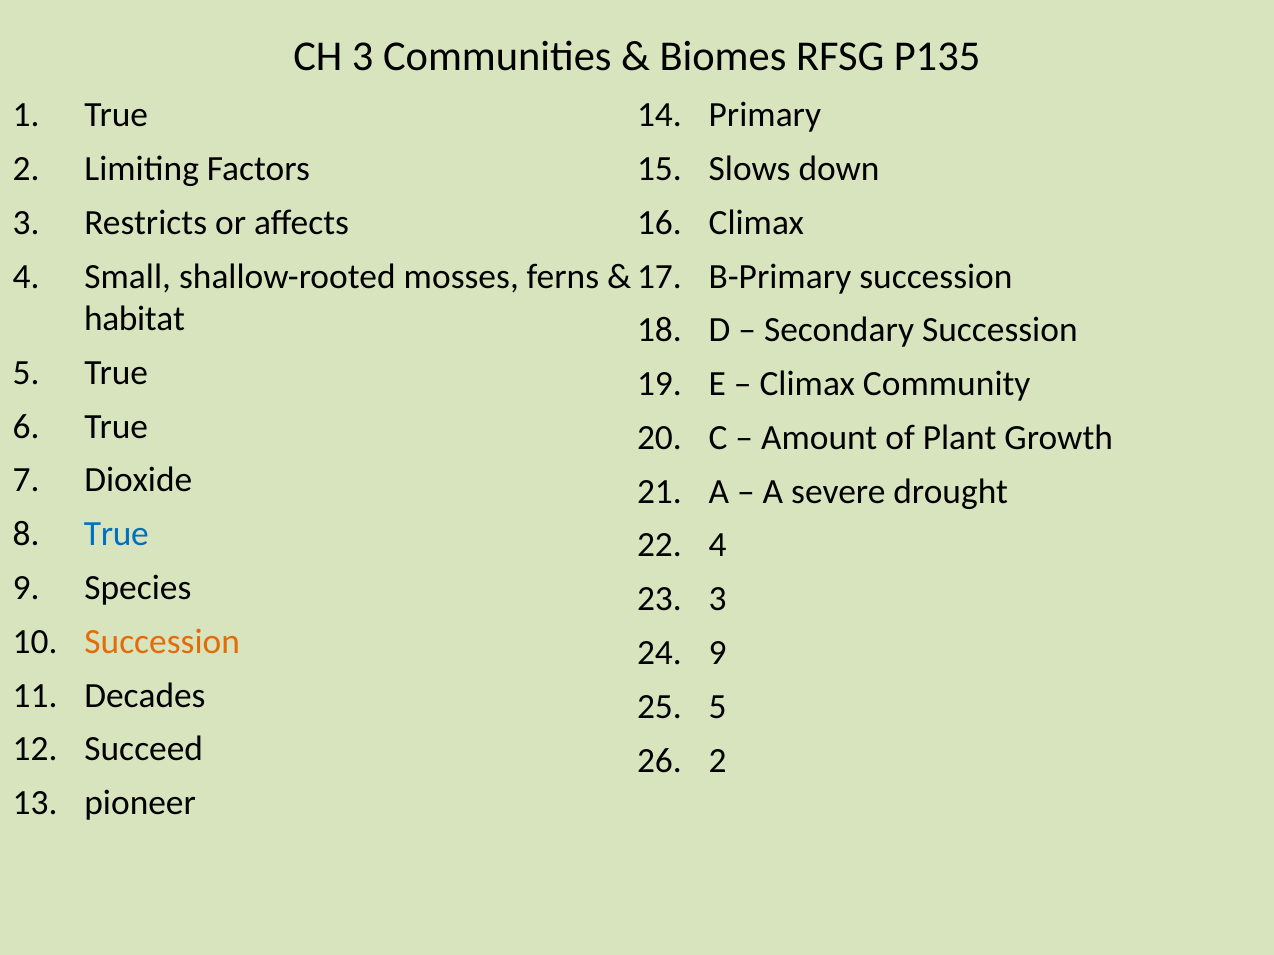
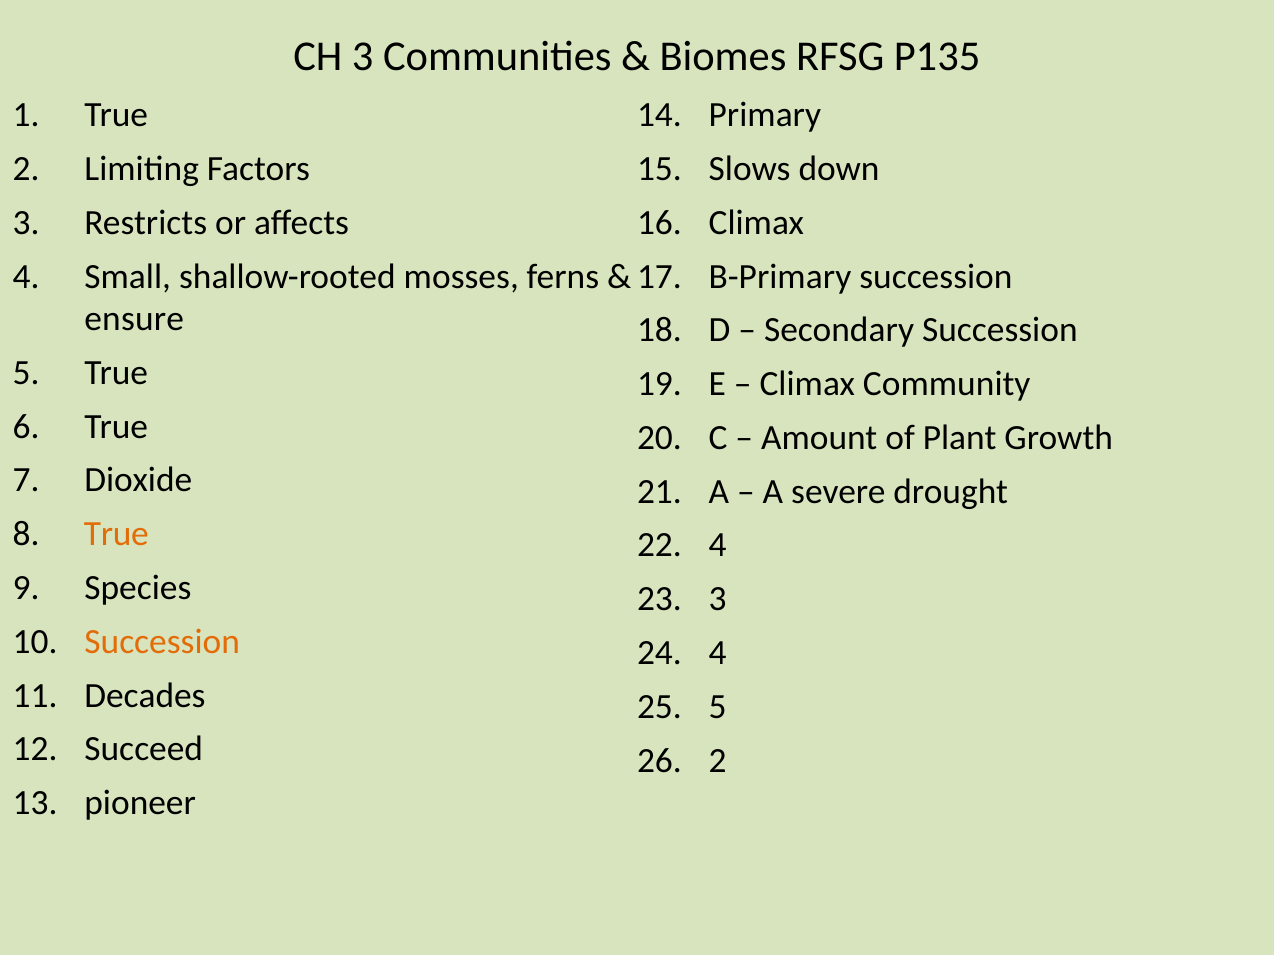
habitat: habitat -> ensure (134, 319)
True colour: blue -> orange (116, 534)
9: 9 -> 4 (718, 653)
